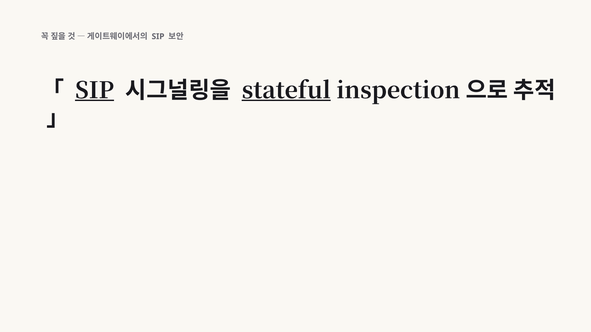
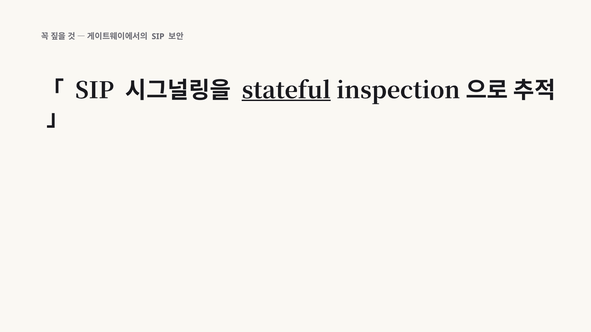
SIP underline: present -> none (95, 91)
